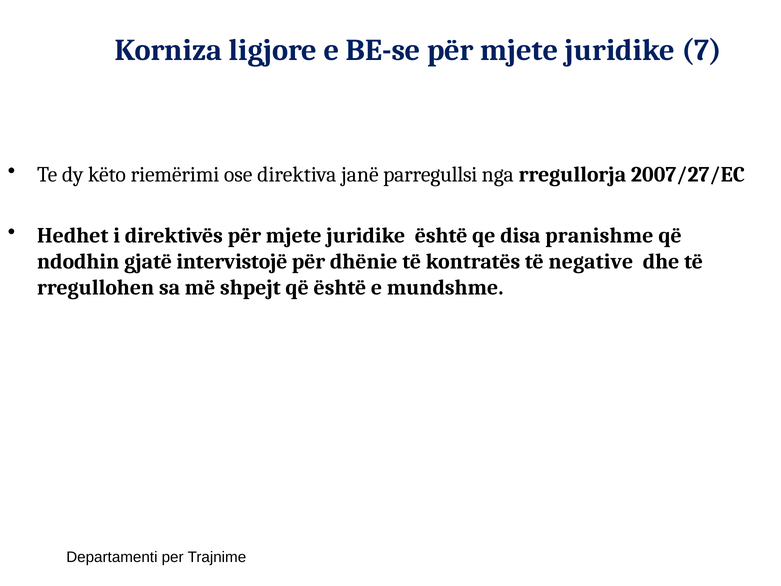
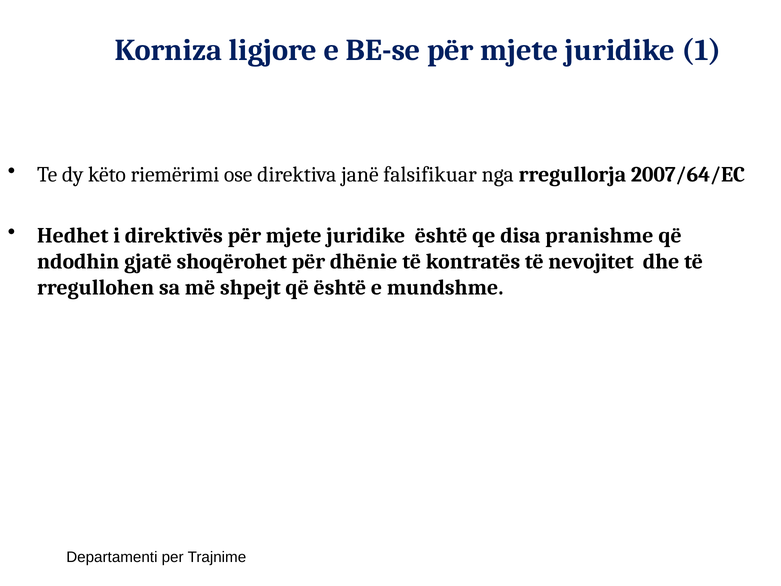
7: 7 -> 1 (702, 50)
parregullsi: parregullsi -> falsifikuar (430, 175)
2007/27/EC: 2007/27/EC -> 2007/64/EC (688, 175)
intervistojë: intervistojë -> shoqërohet (232, 261)
negative: negative -> nevojitet (591, 261)
